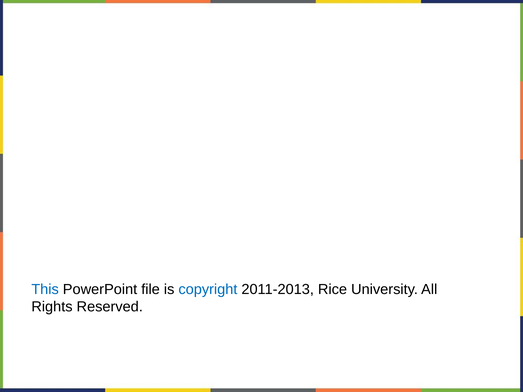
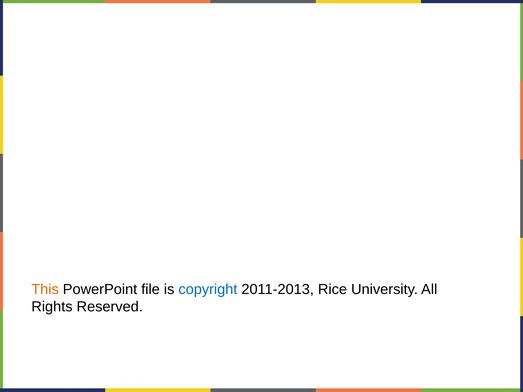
This colour: blue -> orange (45, 289)
